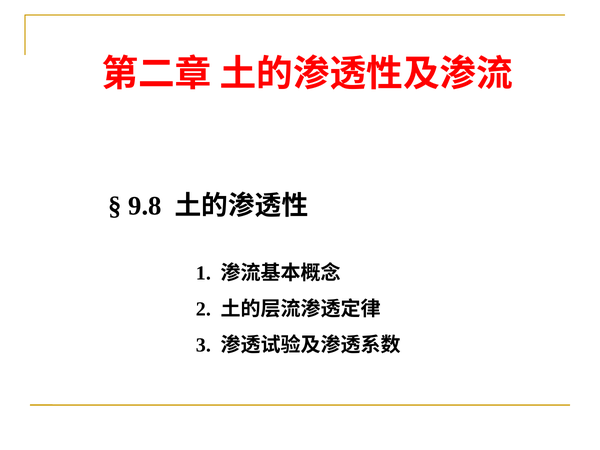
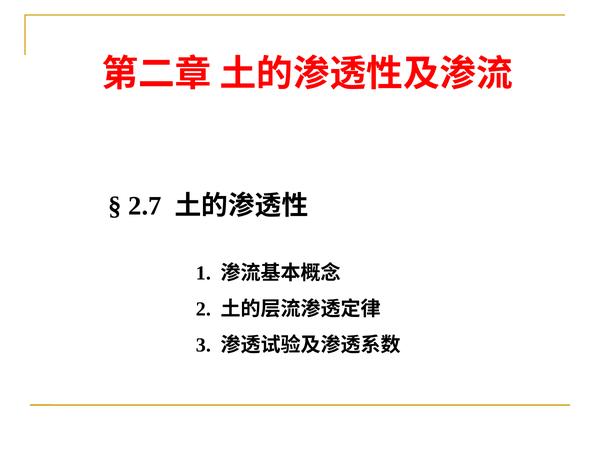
9.8: 9.8 -> 2.7 (145, 206)
